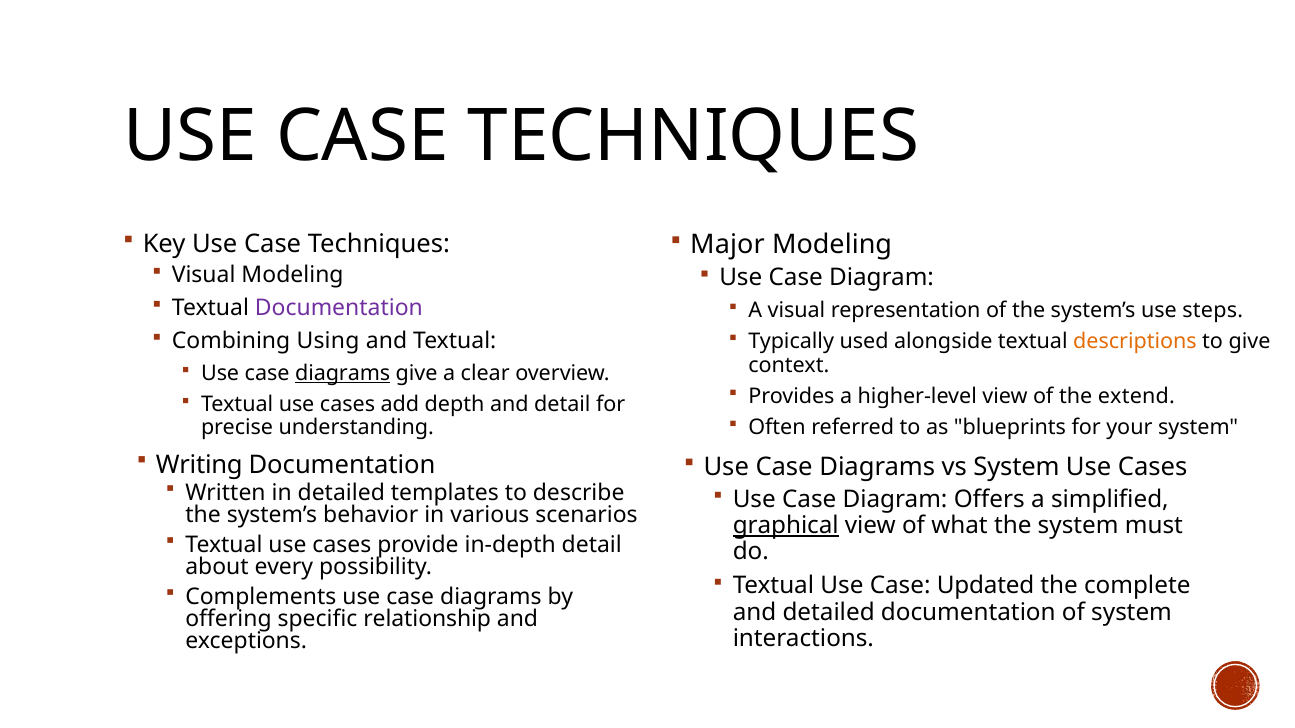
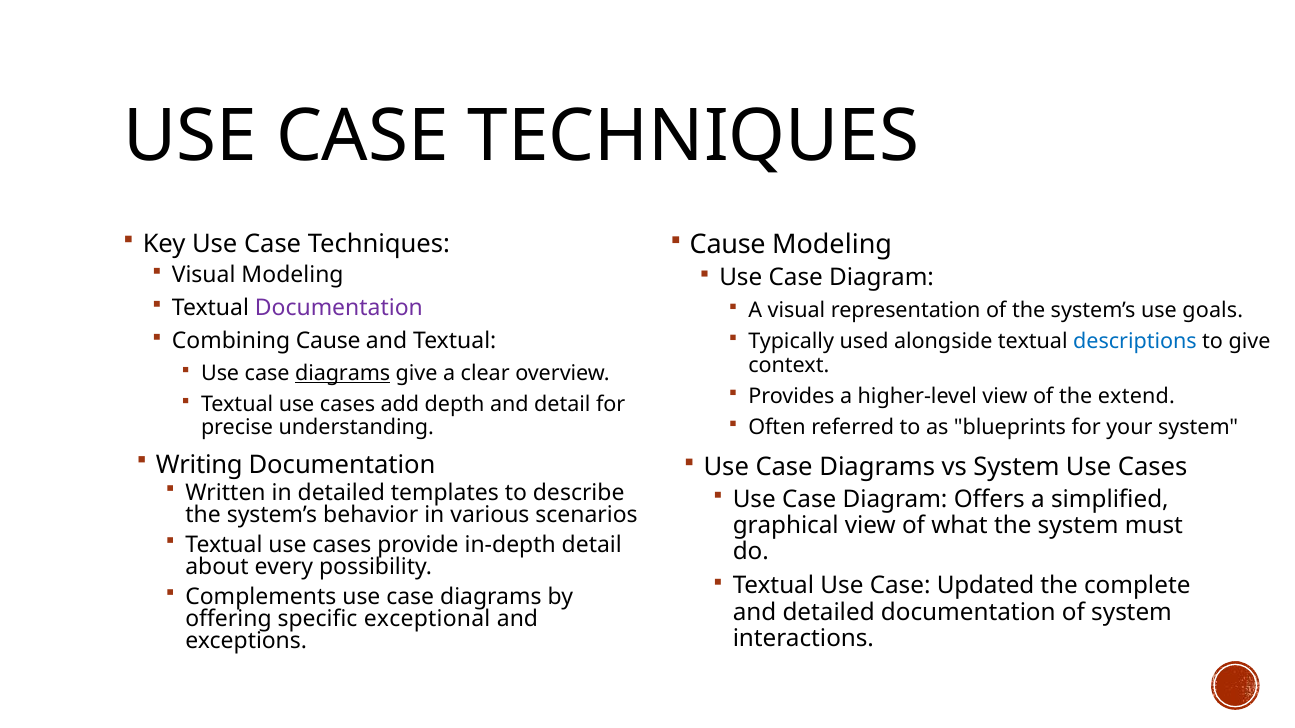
Major: Major -> Cause (728, 245)
steps: steps -> goals (1213, 311)
Combining Using: Using -> Cause (328, 341)
descriptions colour: orange -> blue (1135, 342)
graphical underline: present -> none (786, 526)
relationship: relationship -> exceptional (427, 619)
